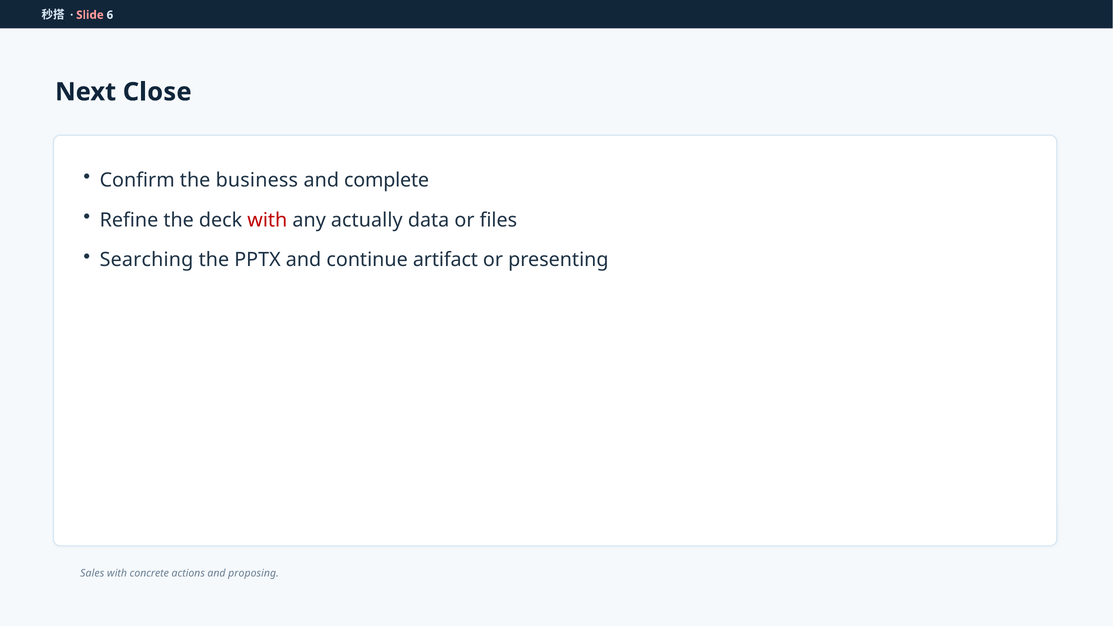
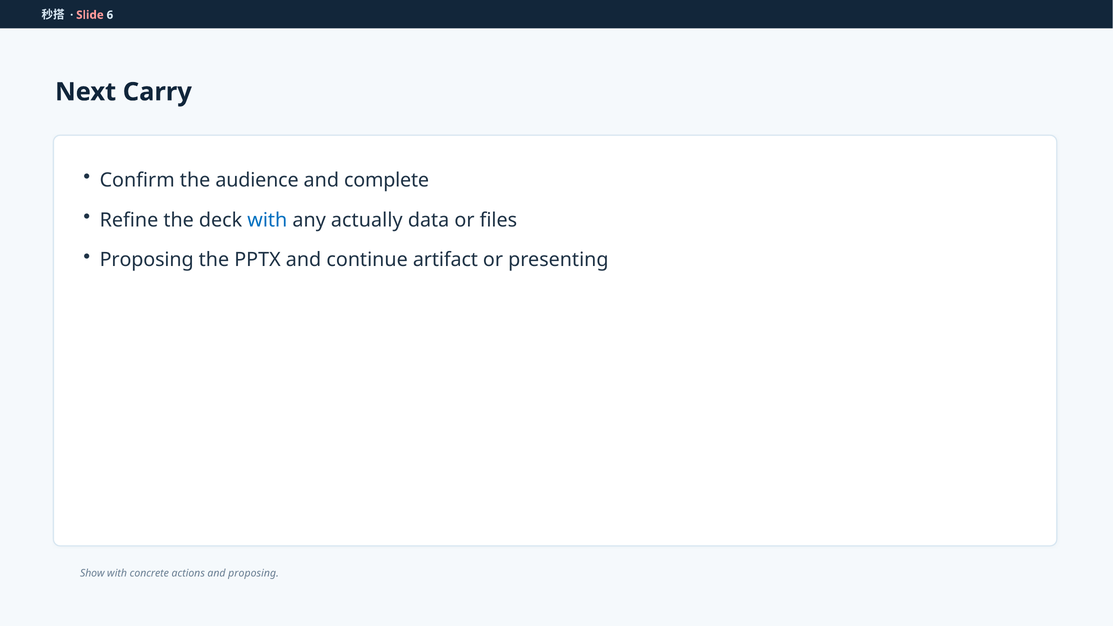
Close: Close -> Carry (157, 92)
business: business -> audience (257, 180)
with colour: red -> blue (267, 220)
Searching: Searching -> Proposing (147, 260)
Sales: Sales -> Show (92, 573)
